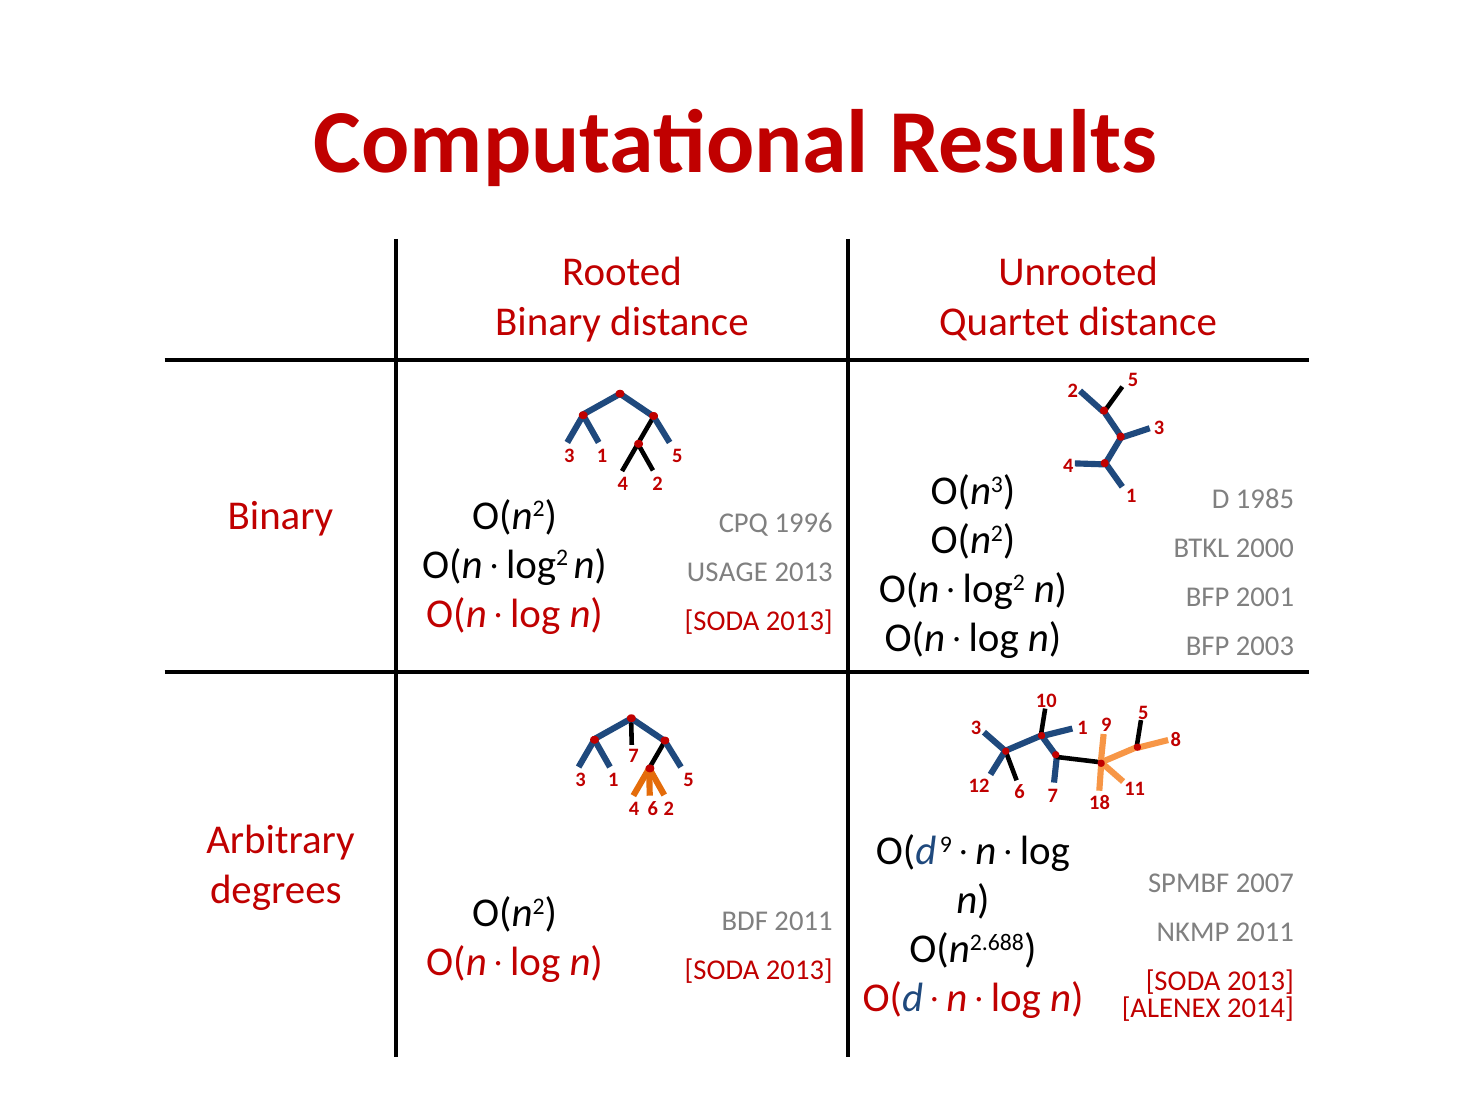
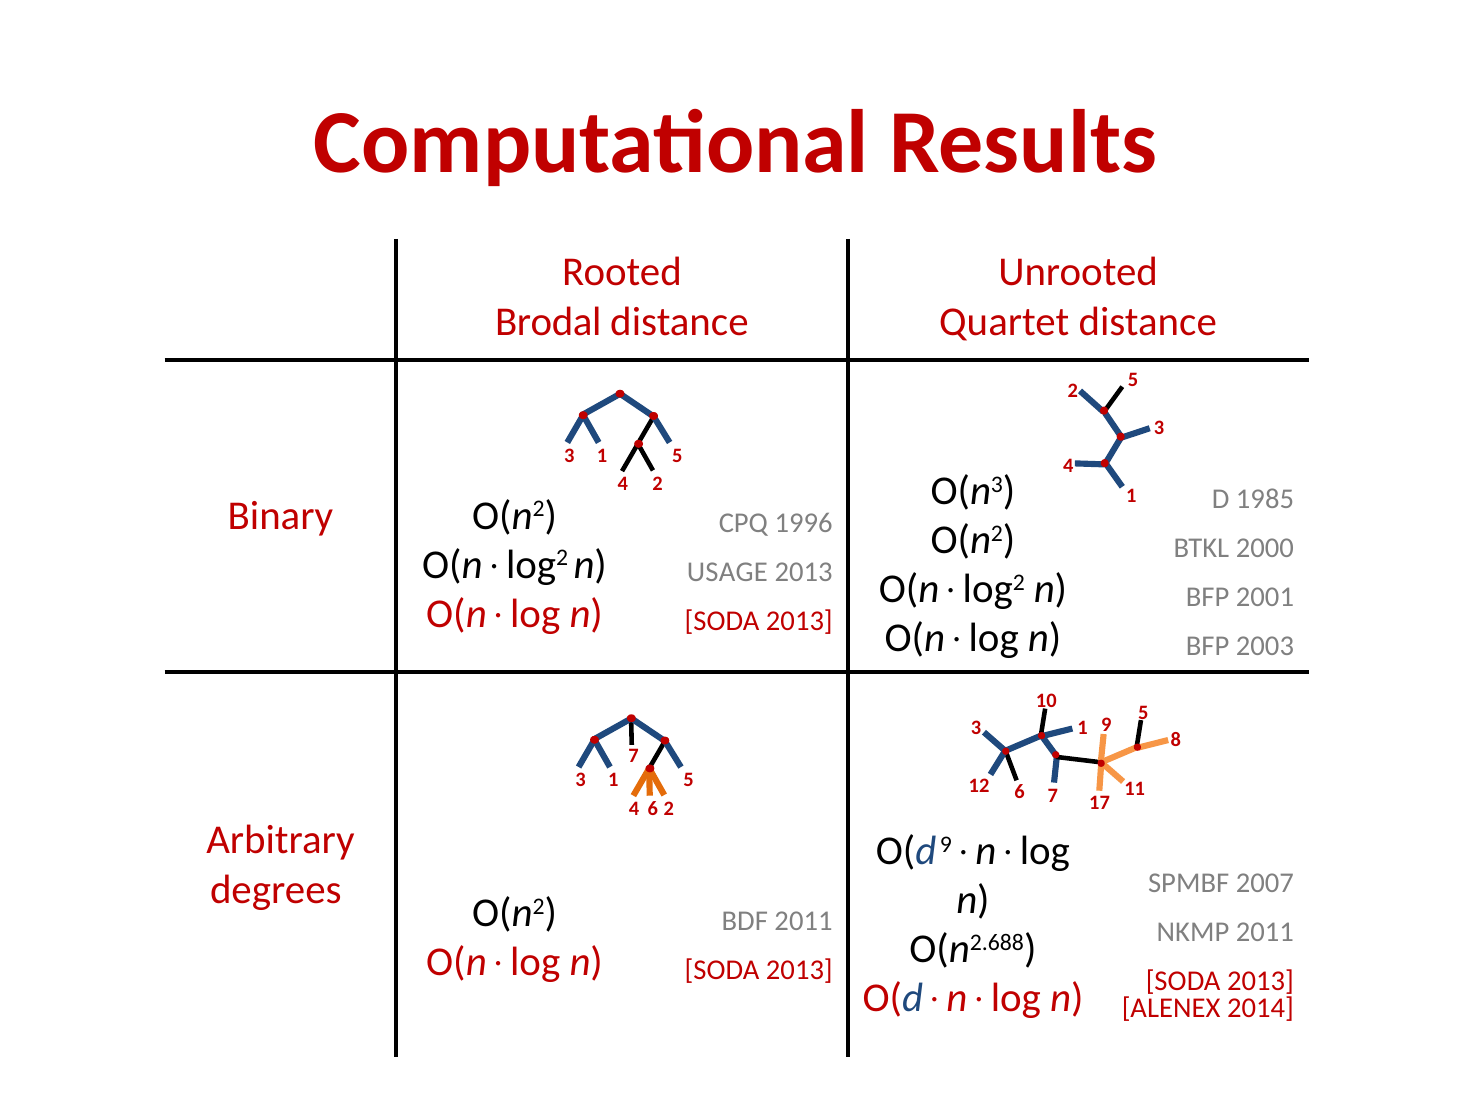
Binary: Binary -> Brodal (548, 322)
18: 18 -> 17 (1100, 803)
